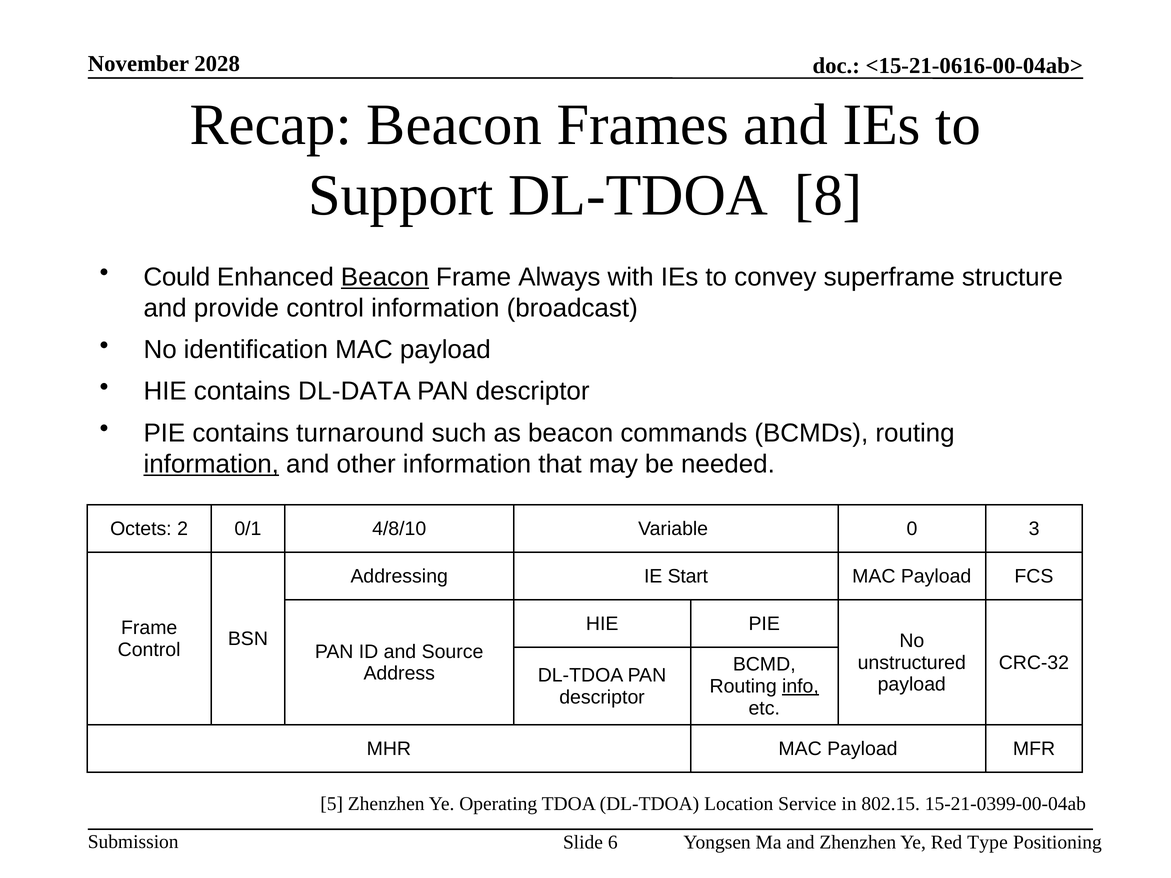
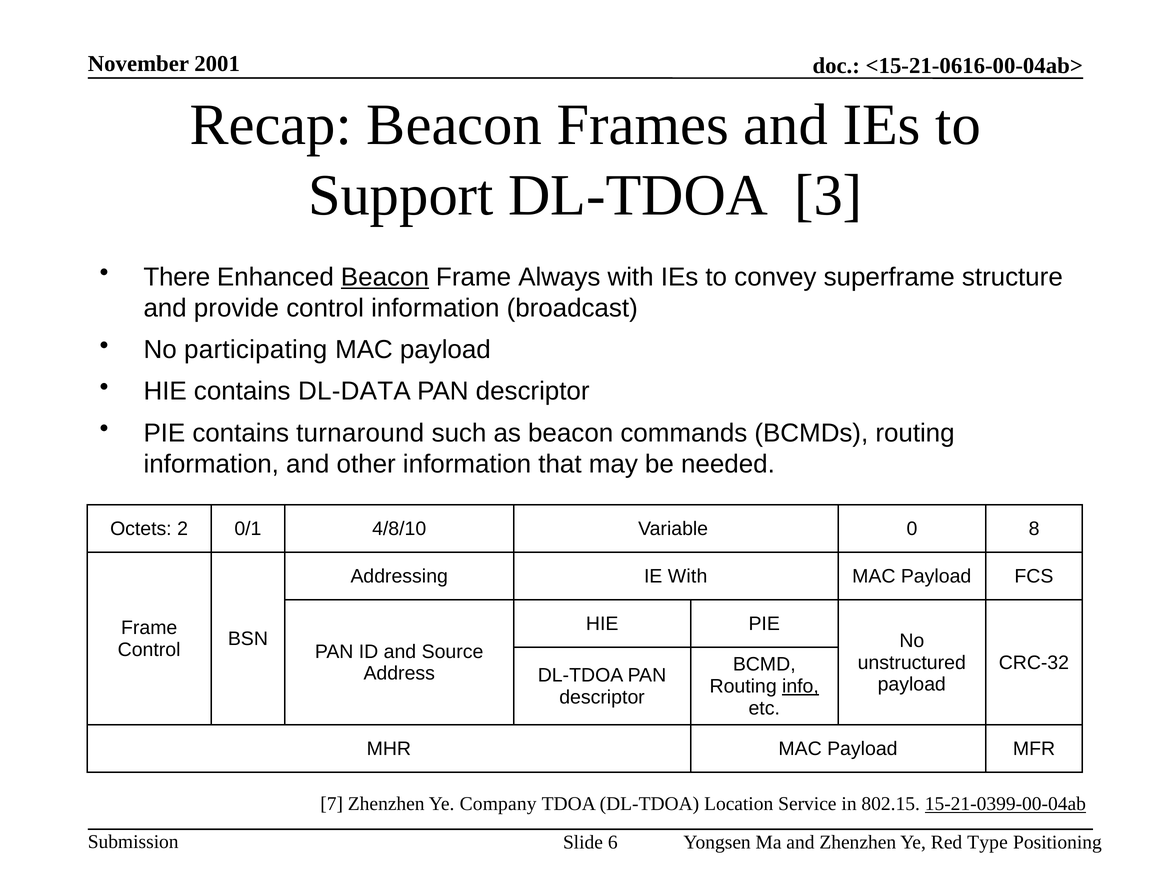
2028: 2028 -> 2001 (217, 64)
8: 8 -> 3 (828, 195)
Could: Could -> There (177, 277)
identification: identification -> participating (256, 350)
information underline: present -> none (211, 464)
3: 3 -> 8 (1034, 529)
IE Start: Start -> With (688, 577)
5: 5 -> 7 (332, 804)
Operating: Operating -> Company (498, 804)
15-21-0399-00-04ab underline: none -> present (1005, 804)
